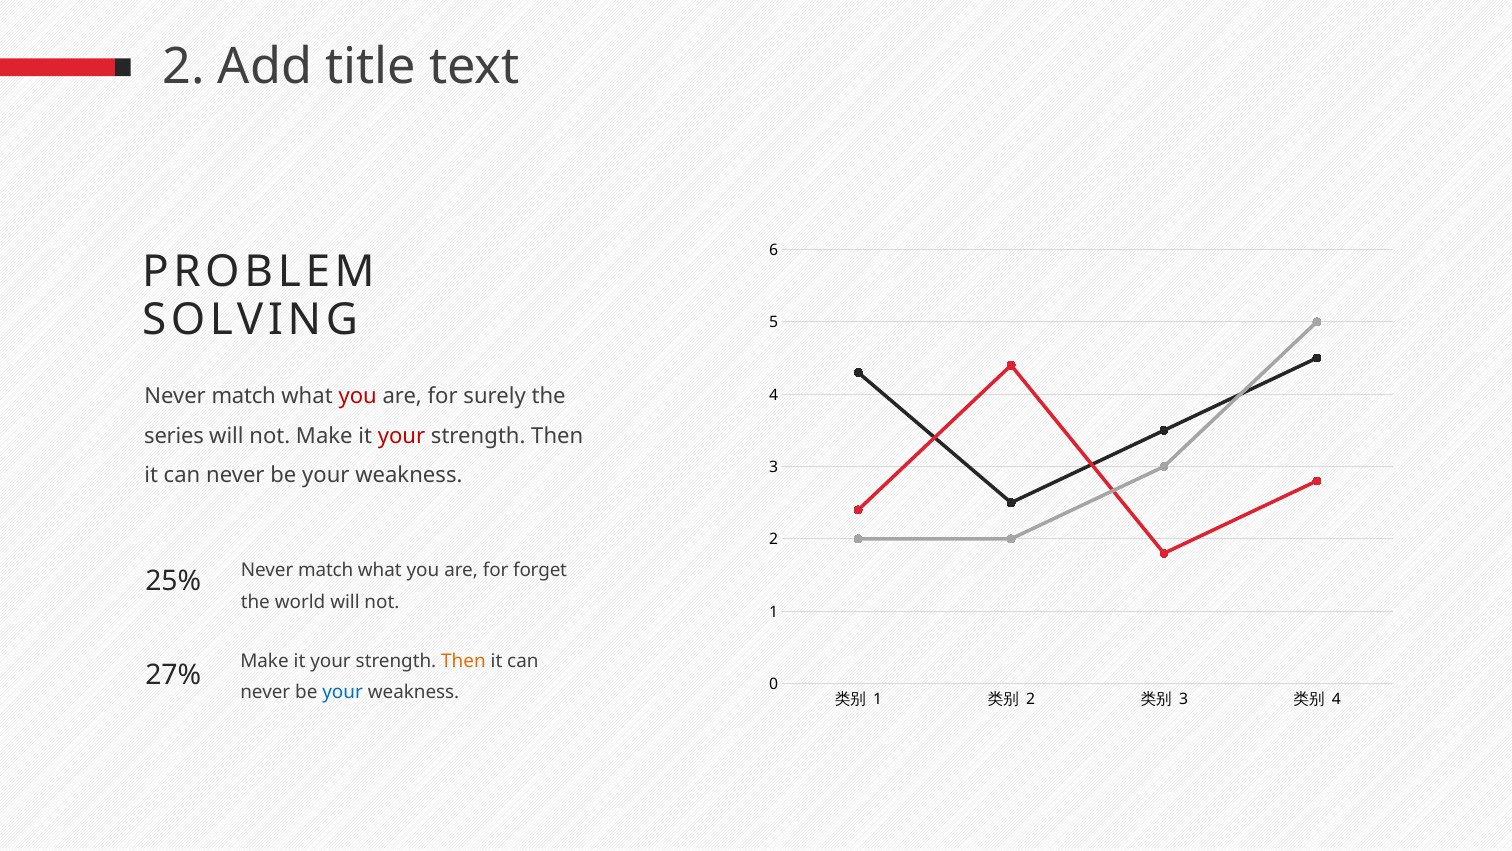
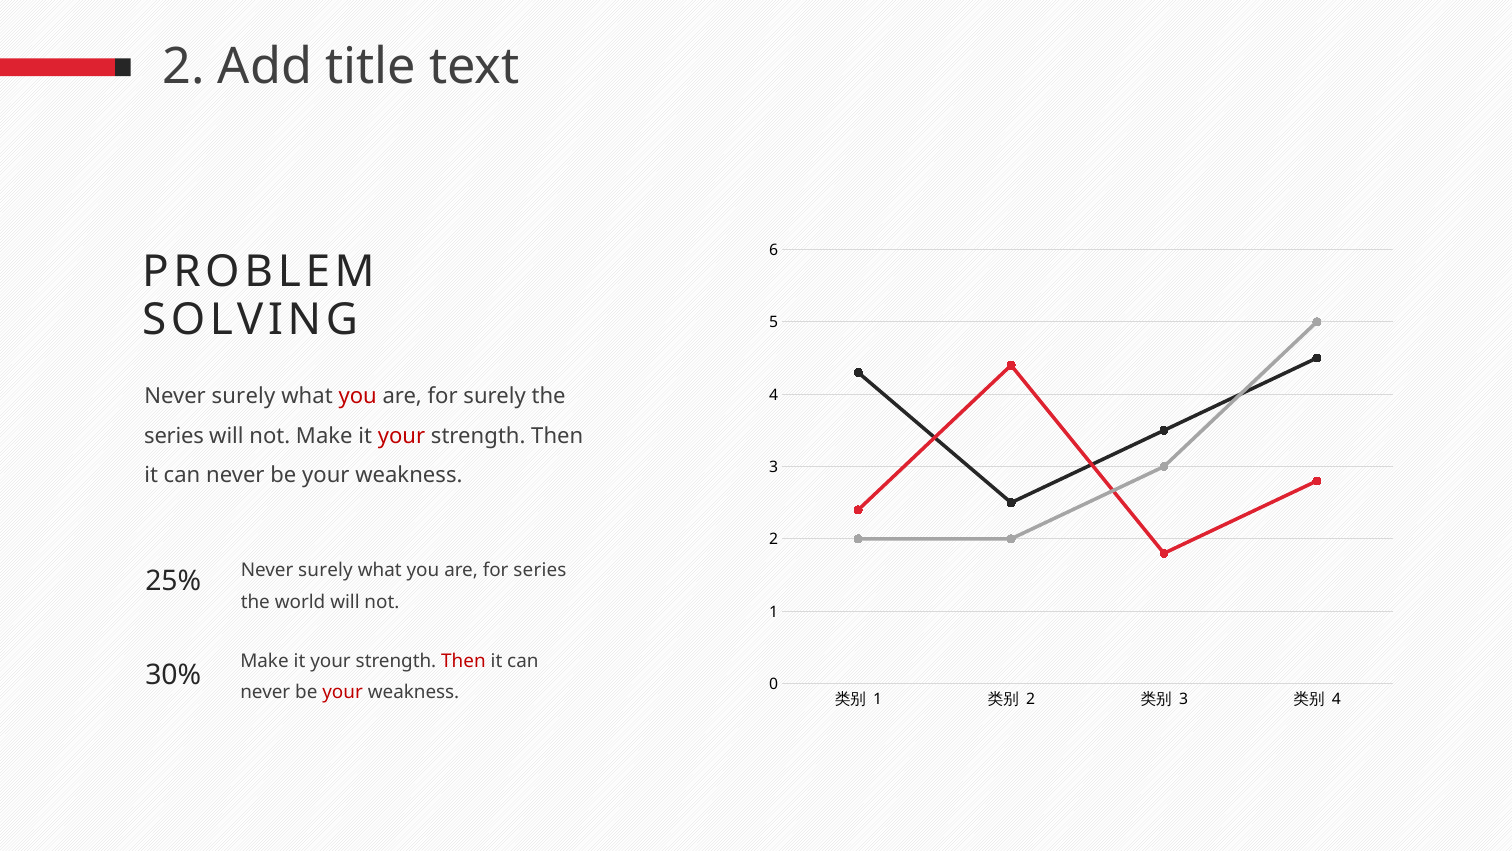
match: match -> surely (243, 396)
match: match -> surely (325, 570)
for forget: forget -> series (540, 570)
Then colour: orange -> red (463, 661)
27%: 27% -> 30% (173, 675)
your colour: blue -> red (343, 692)
